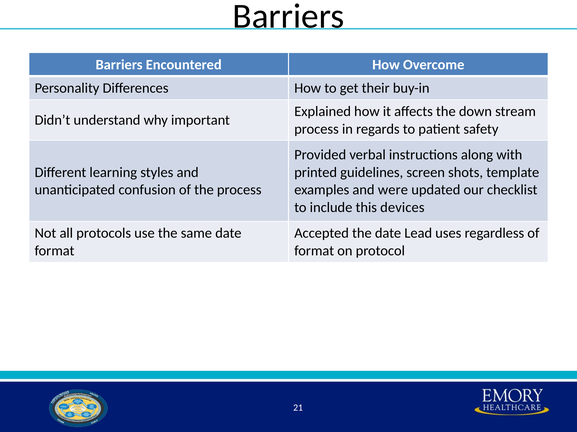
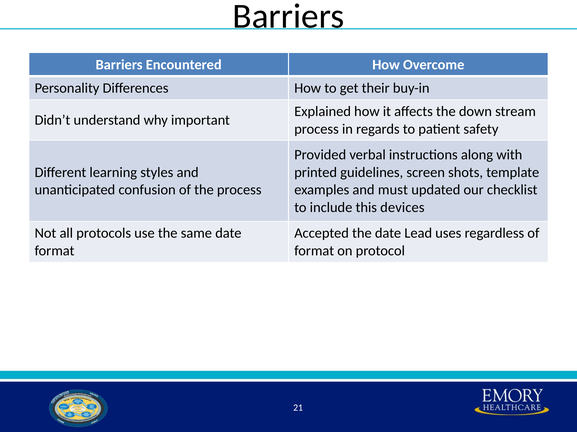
were: were -> must (393, 190)
